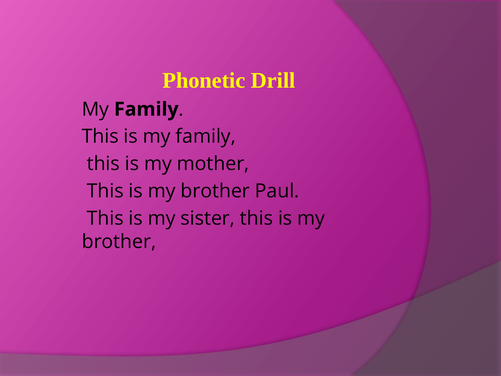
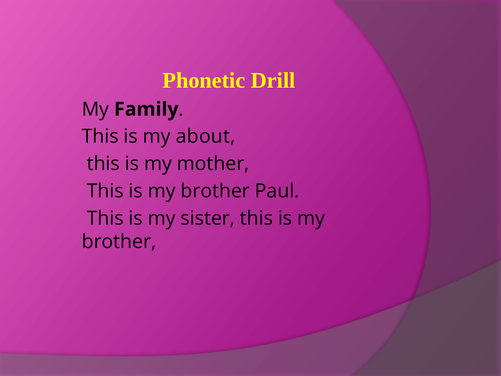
is my family: family -> about (206, 136)
